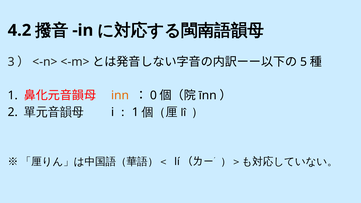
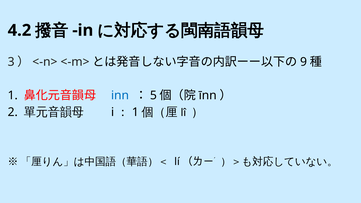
5: 5 -> 9 (304, 62)
inn colour: orange -> blue (120, 95)
0: 0 -> 5 (153, 95)
